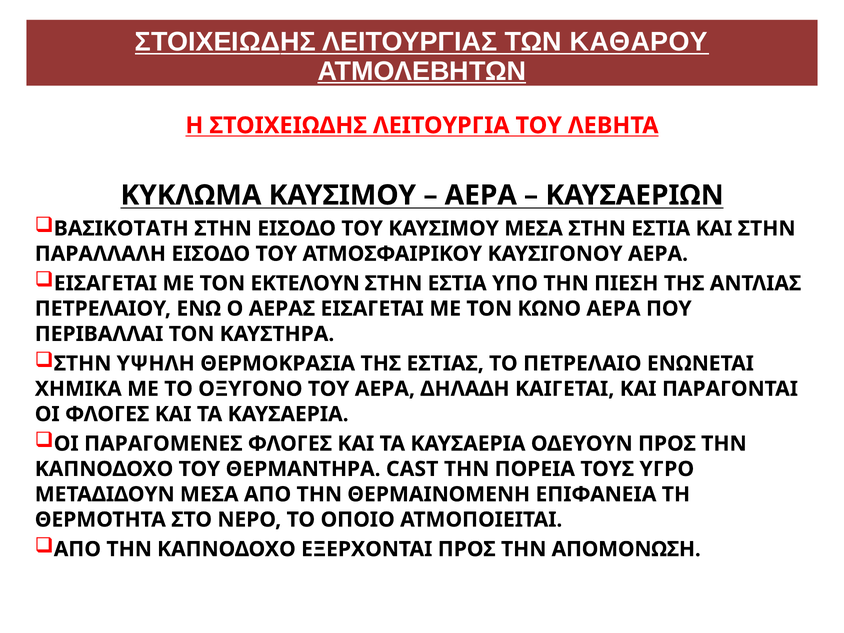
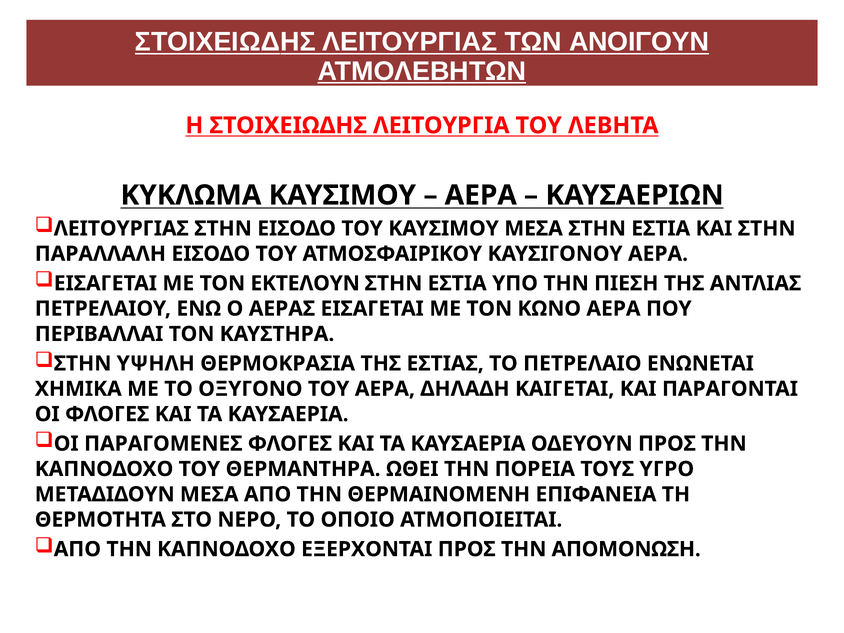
ΚΑΘΑΡΟΥ: ΚΑΘΑΡΟΥ -> ΑΝΟΙΓΟΥΝ (639, 42)
ΒΑΣΙΚΟΤΑΤΗ: ΒΑΣΙΚΟΤΑΤΗ -> ΛΕΙΤΟΥΡΓΙΑΣ (121, 228)
CAST: CAST -> ΩΘΕΙ (412, 469)
